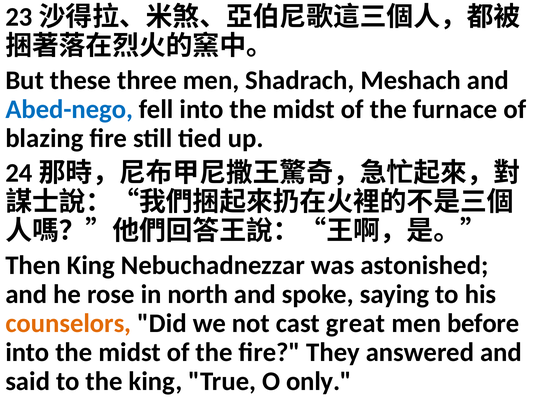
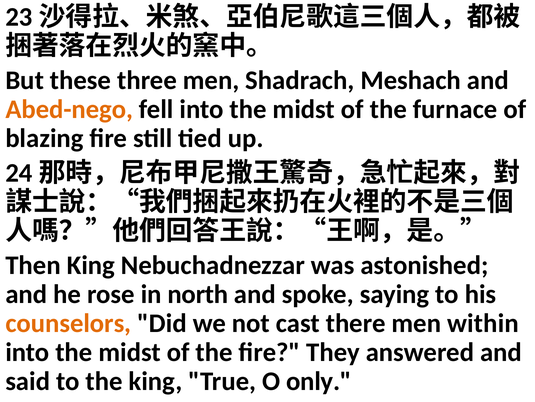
Abed-nego colour: blue -> orange (69, 109)
great: great -> there (356, 323)
before: before -> within (483, 323)
